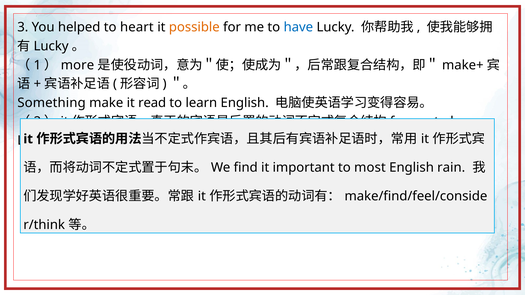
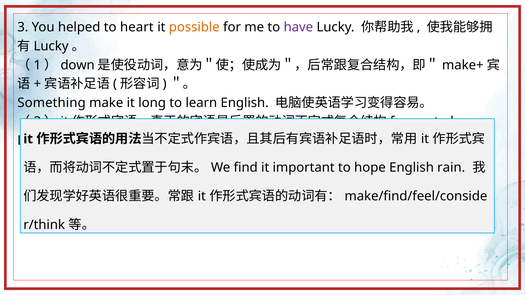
have colour: blue -> purple (298, 27)
more: more -> down (78, 65)
read: read -> long (152, 103)
most: most -> hope (370, 168)
